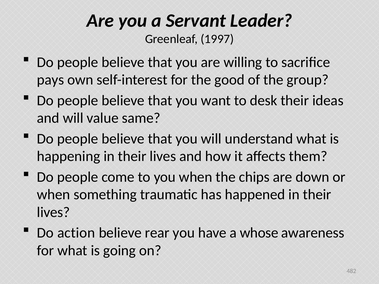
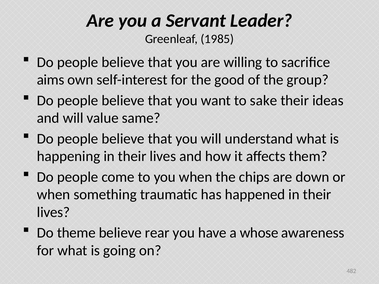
1997: 1997 -> 1985 (217, 39)
pays: pays -> aims (51, 80)
desk: desk -> sake (264, 101)
action: action -> theme (76, 233)
